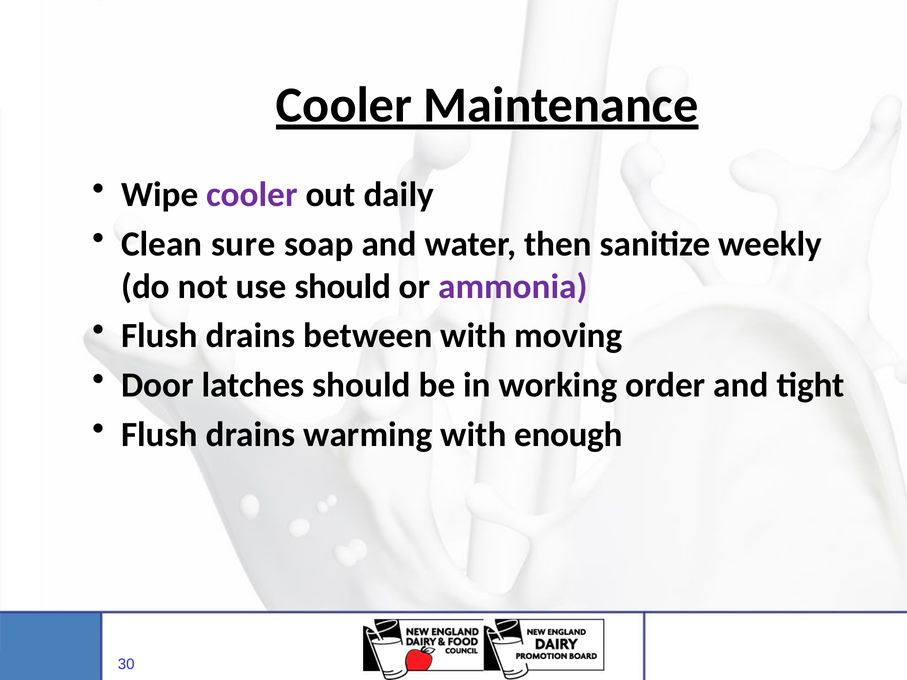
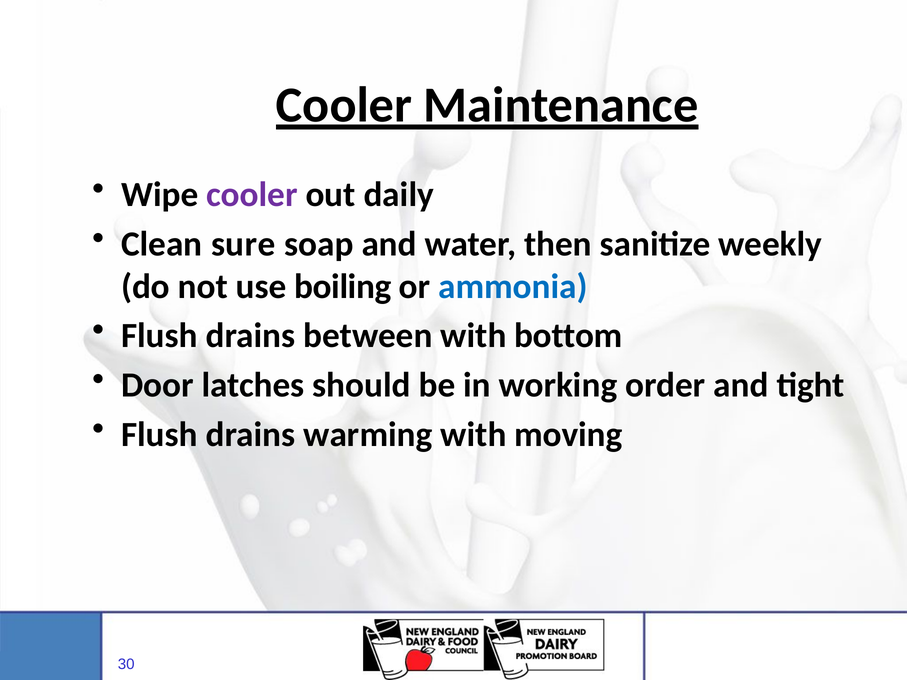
use should: should -> boiling (343, 287)
ammonia colour: purple -> blue (513, 287)
moving: moving -> bottom (568, 336)
enough: enough -> moving (568, 435)
